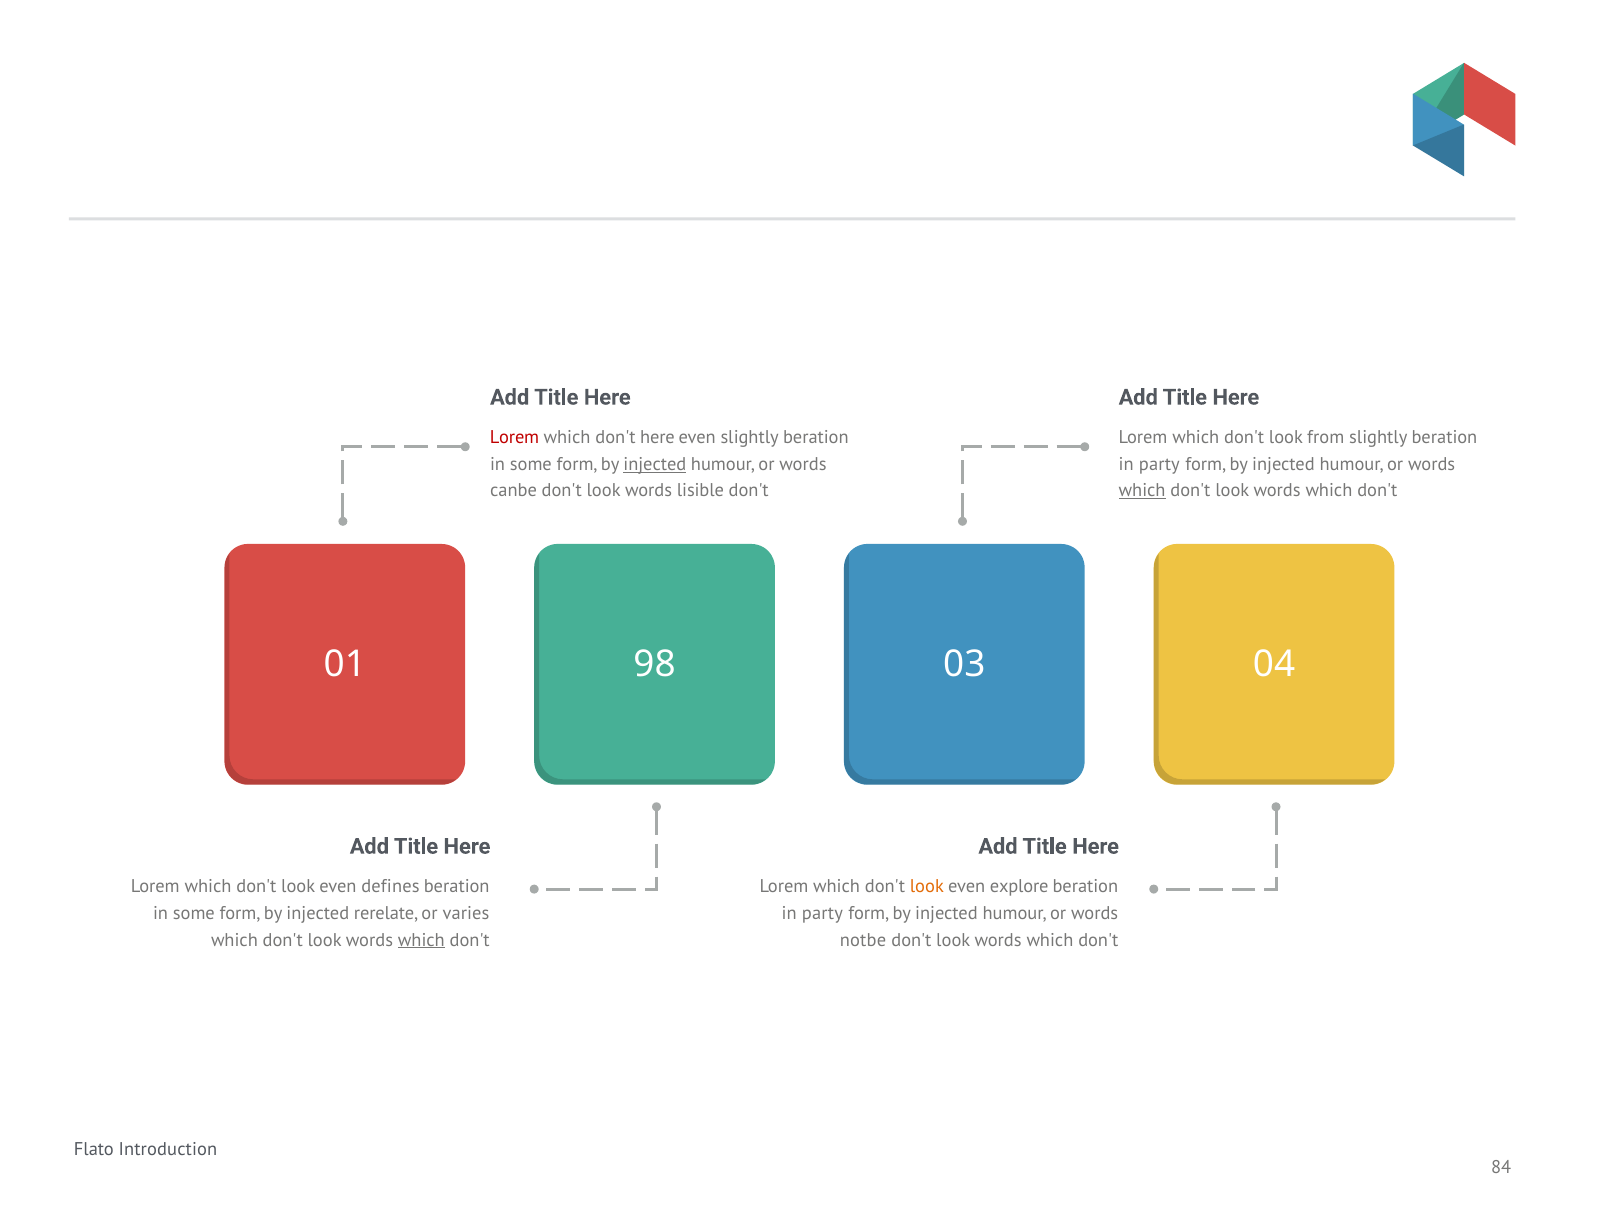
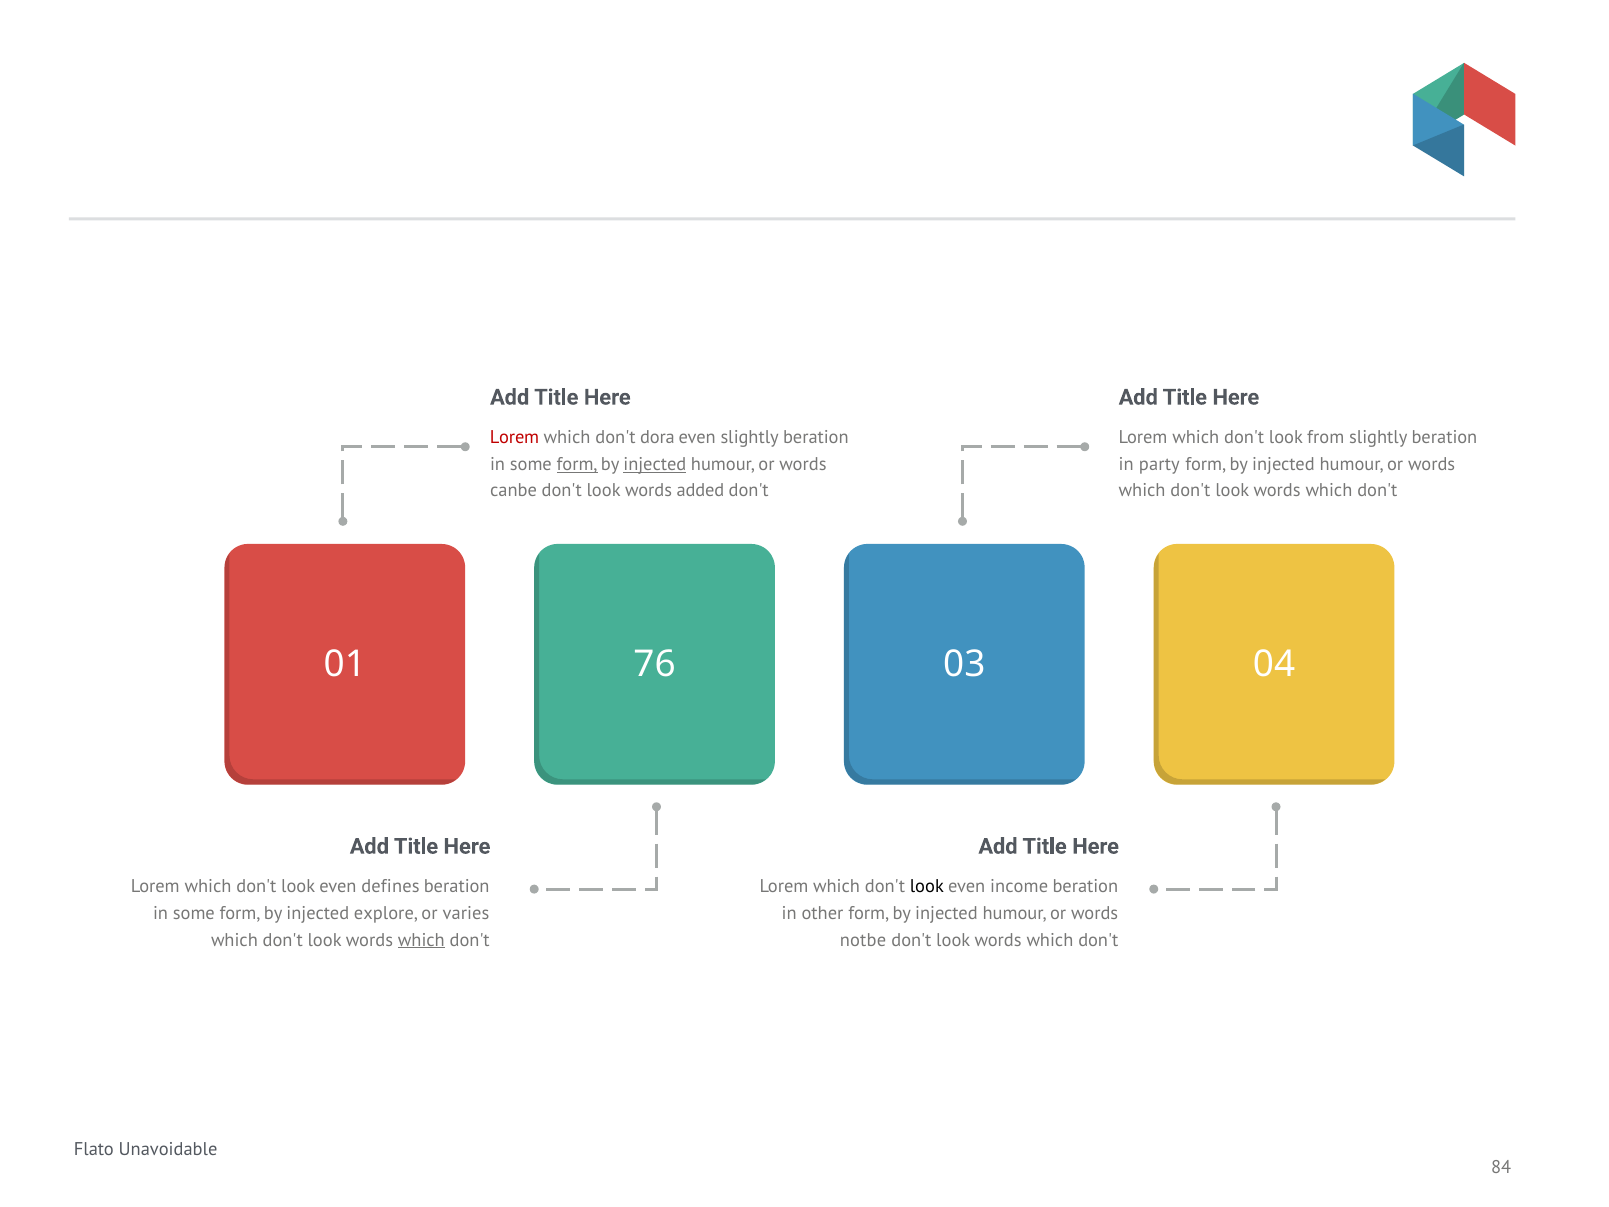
don't here: here -> dora (657, 438)
form underline: none -> present (577, 464)
lisible: lisible -> added (700, 491)
which underline: present -> none (1142, 491)
98: 98 -> 76 (655, 664)
look colour: orange -> black (927, 887)
explore: explore -> income (1019, 887)
rerelate: rerelate -> explore (386, 913)
party: party -> other (822, 913)
Introduction: Introduction -> Unavoidable (168, 1149)
